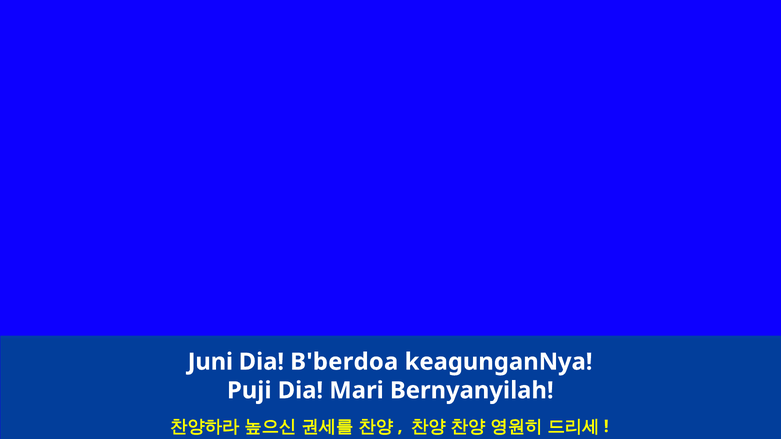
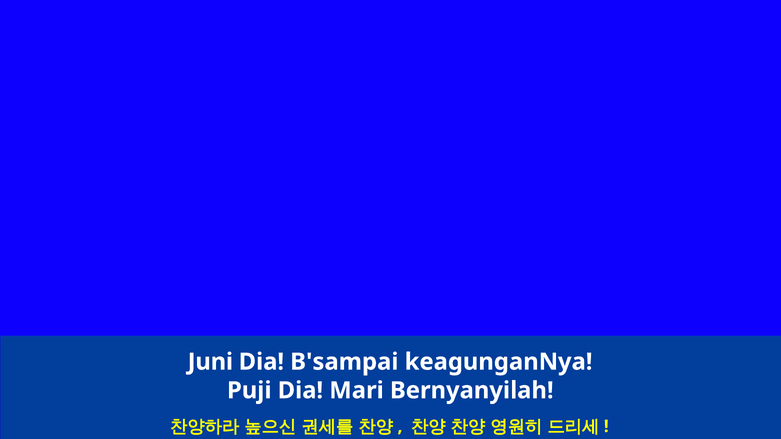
B'berdoa: B'berdoa -> B'sampai (344, 362)
